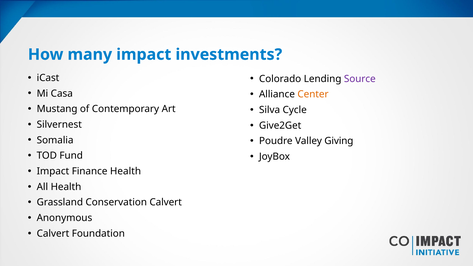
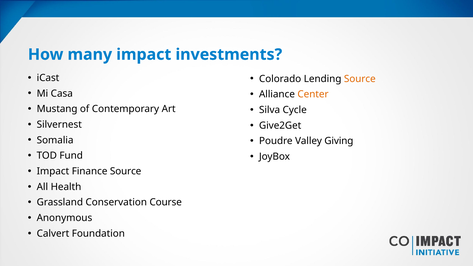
Source colour: purple -> orange (360, 79)
Finance Health: Health -> Source (126, 171)
Conservation Calvert: Calvert -> Course (166, 202)
